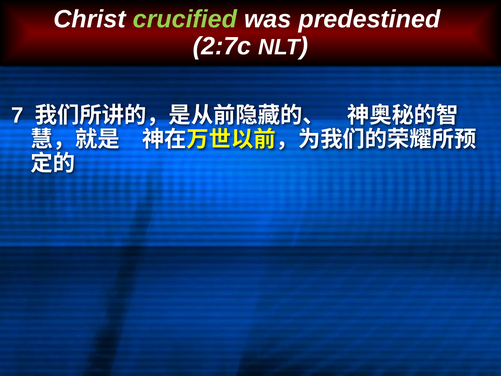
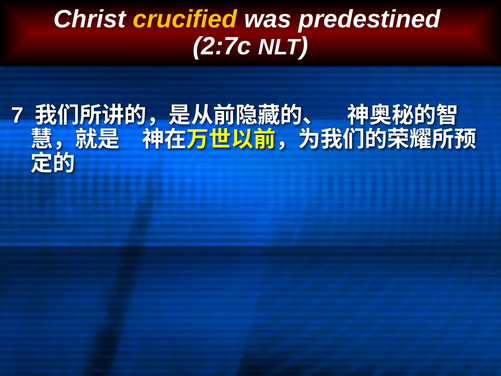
crucified colour: light green -> yellow (185, 19)
